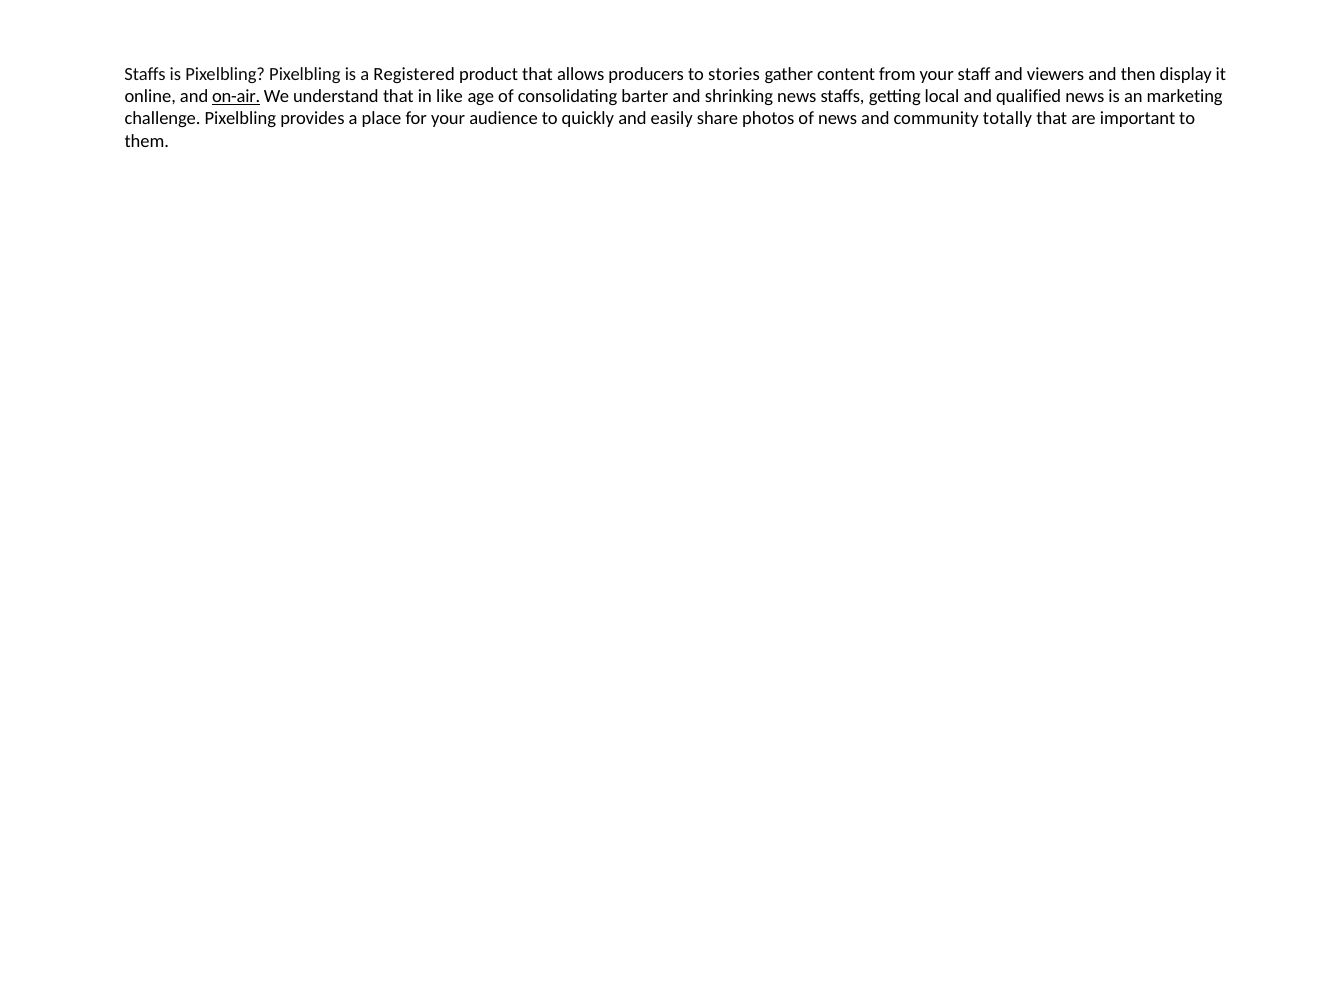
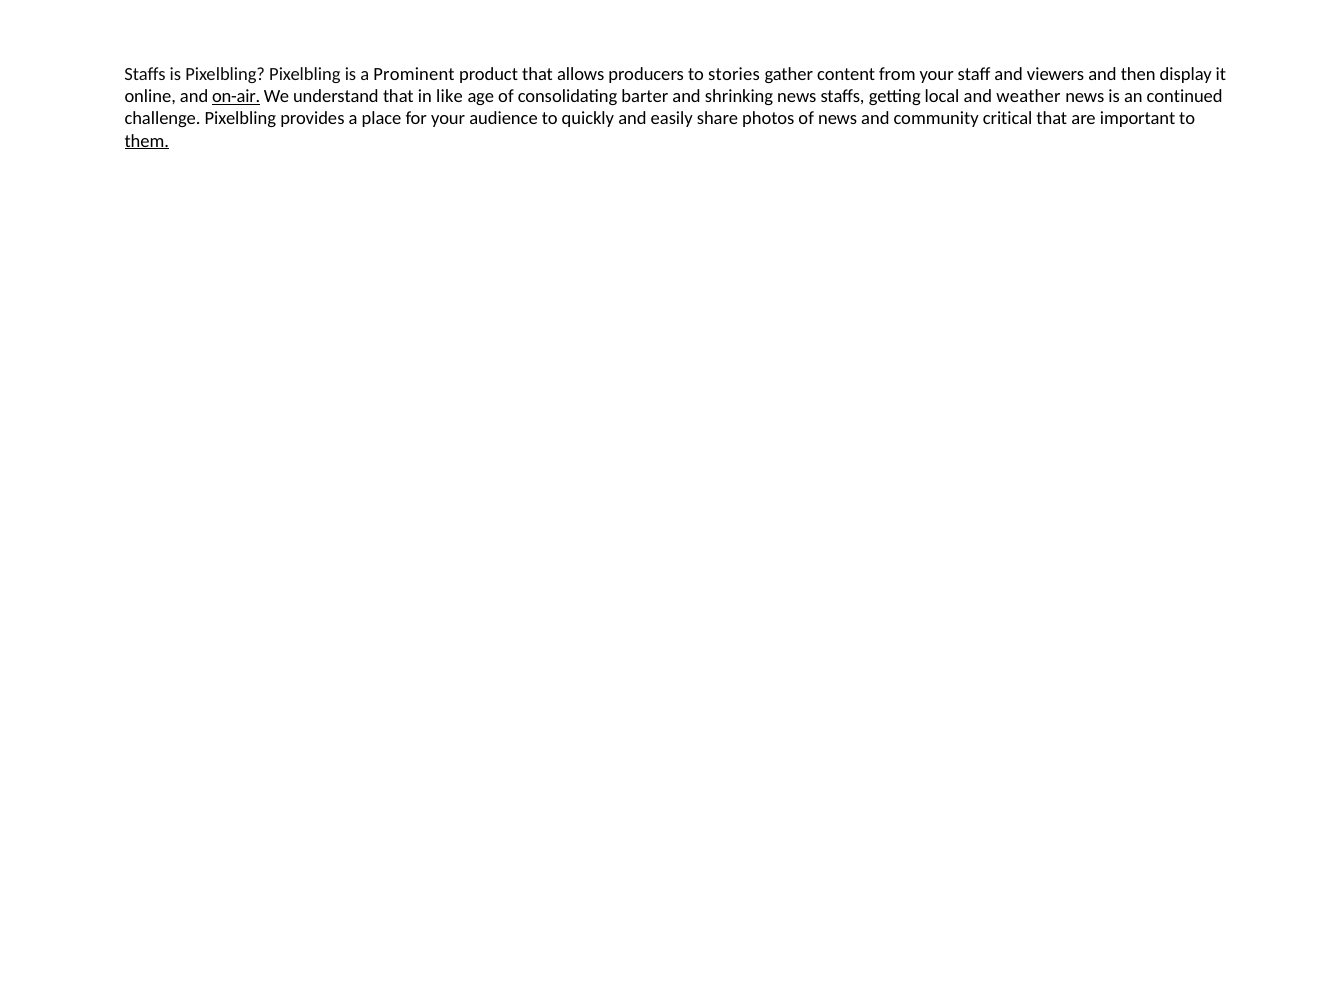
Registered: Registered -> Prominent (414, 75)
qualified: qualified -> weather (1028, 97)
marketing: marketing -> continued (1185, 97)
totally: totally -> critical (1008, 119)
them underline: none -> present (147, 141)
